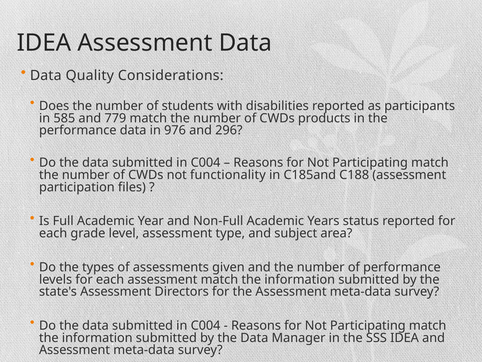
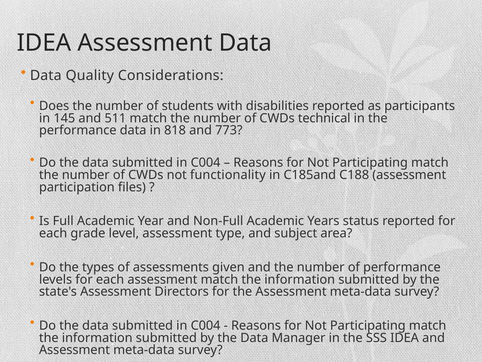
585: 585 -> 145 (64, 118)
779: 779 -> 511 (115, 118)
products: products -> technical (324, 118)
976: 976 -> 818 (175, 130)
296: 296 -> 773 (229, 130)
